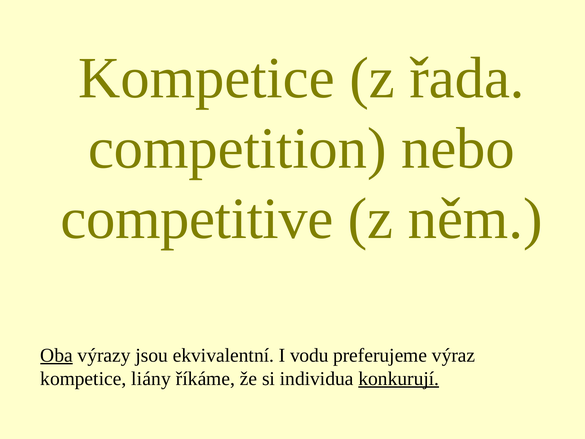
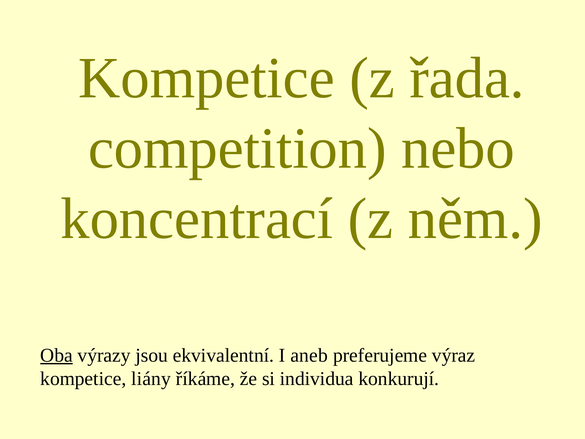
competitive: competitive -> koncentrací (197, 219)
vodu: vodu -> aneb (309, 355)
konkurují underline: present -> none (399, 378)
